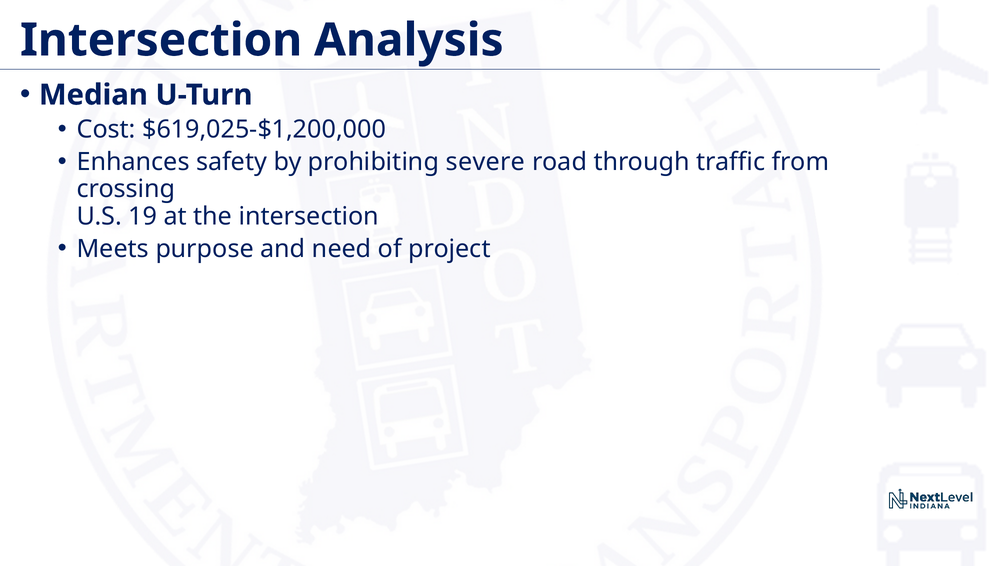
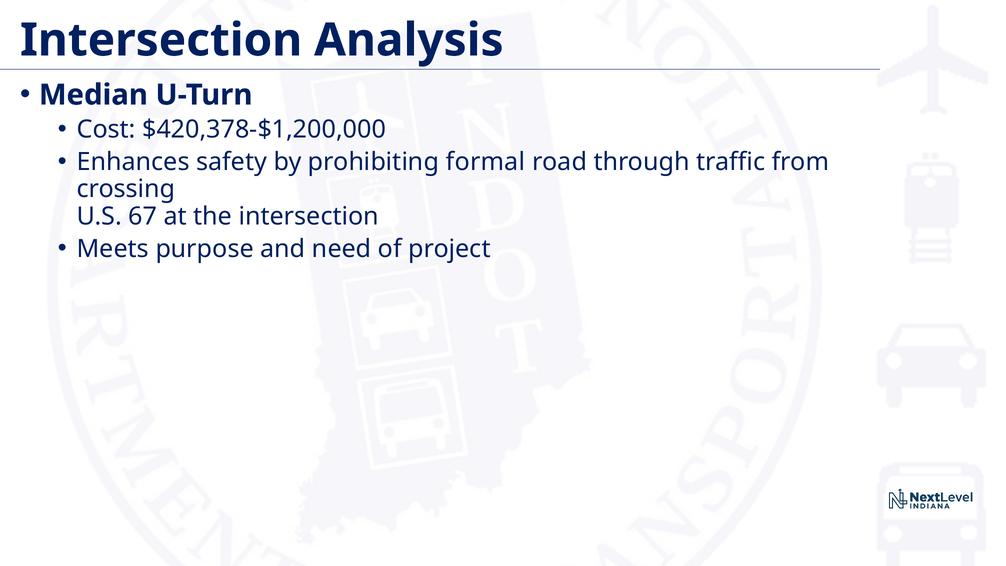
$619,025-$1,200,000: $619,025-$1,200,000 -> $420,378-$1,200,000 (264, 130)
severe: severe -> formal (486, 162)
19: 19 -> 67 (143, 216)
